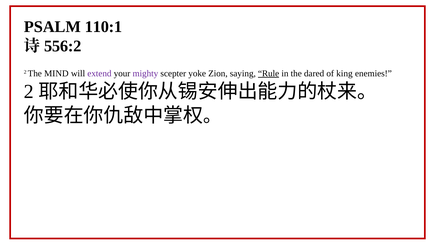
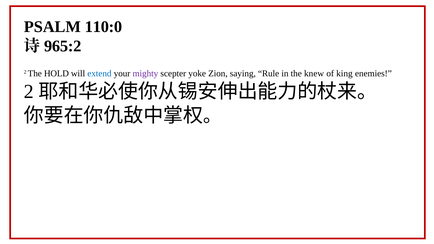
110:1: 110:1 -> 110:0 (103, 27)
556:2: 556:2 -> 965:2 (63, 46)
MIND: MIND -> HOLD (56, 74)
extend colour: purple -> blue (99, 74)
Rule underline: present -> none (269, 74)
dared: dared -> knew (314, 74)
